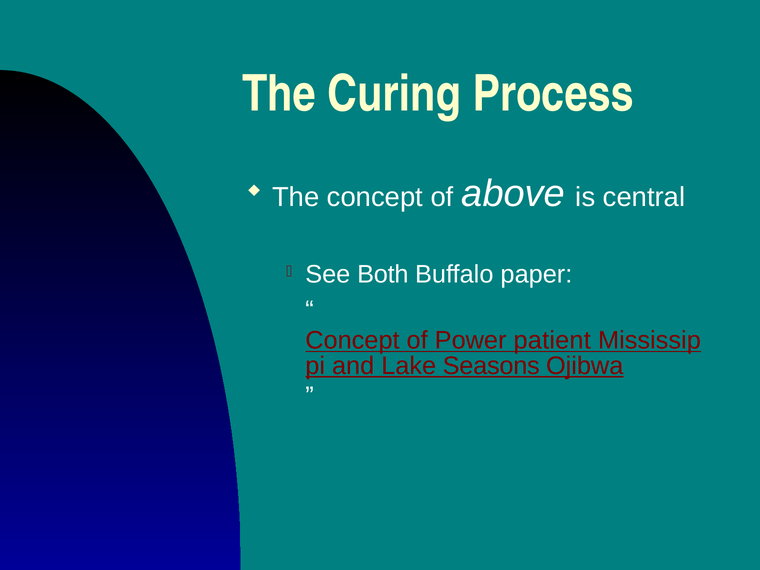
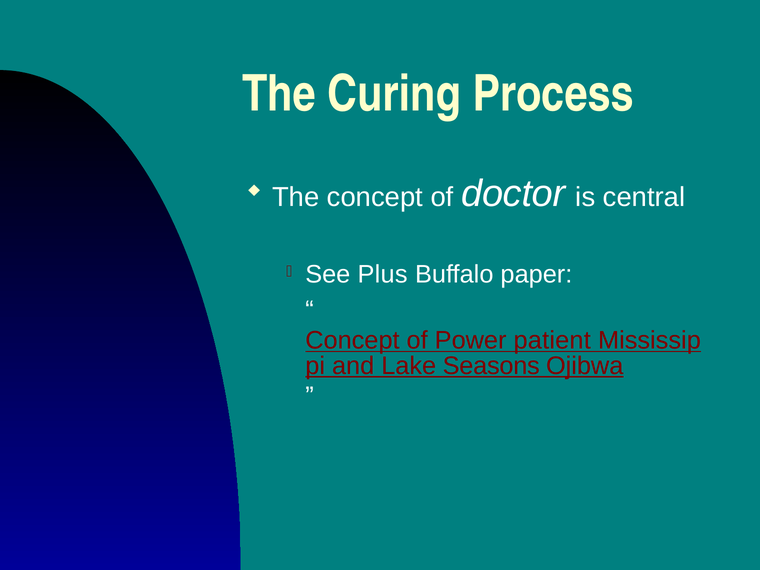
above: above -> doctor (513, 194)
Both: Both -> Plus (383, 275)
